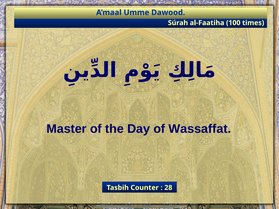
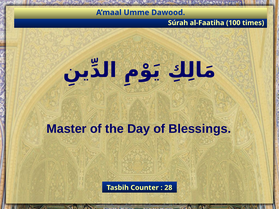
Wassaffat: Wassaffat -> Blessings (200, 129)
